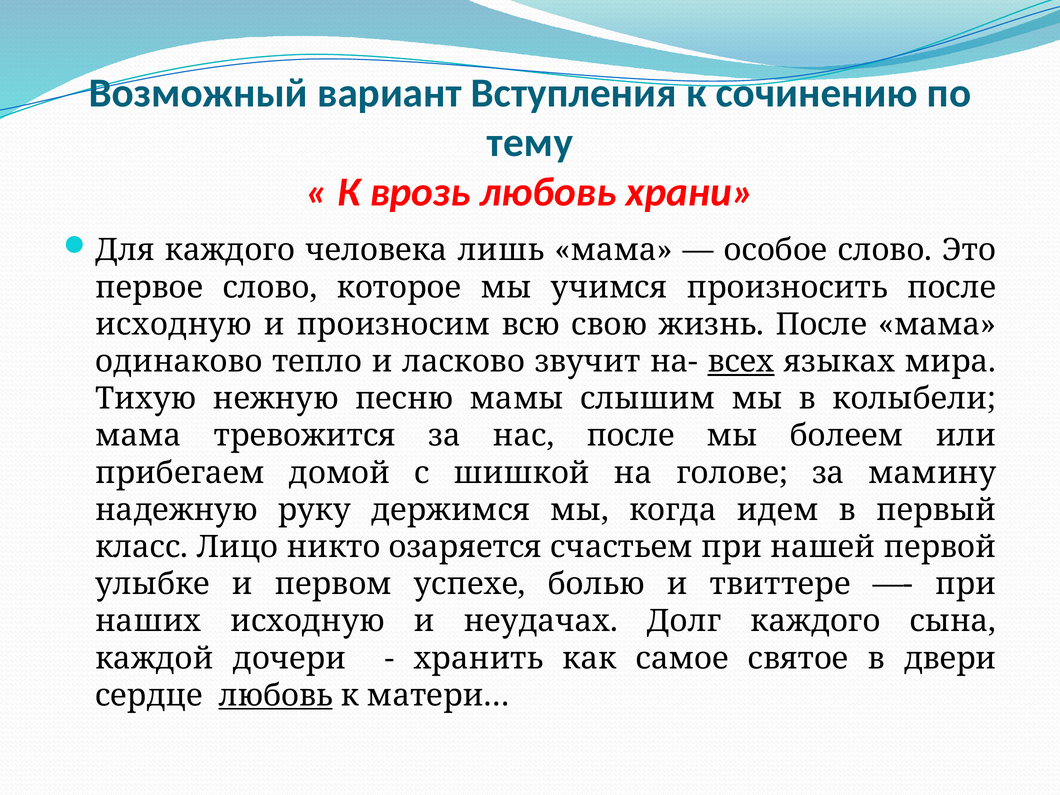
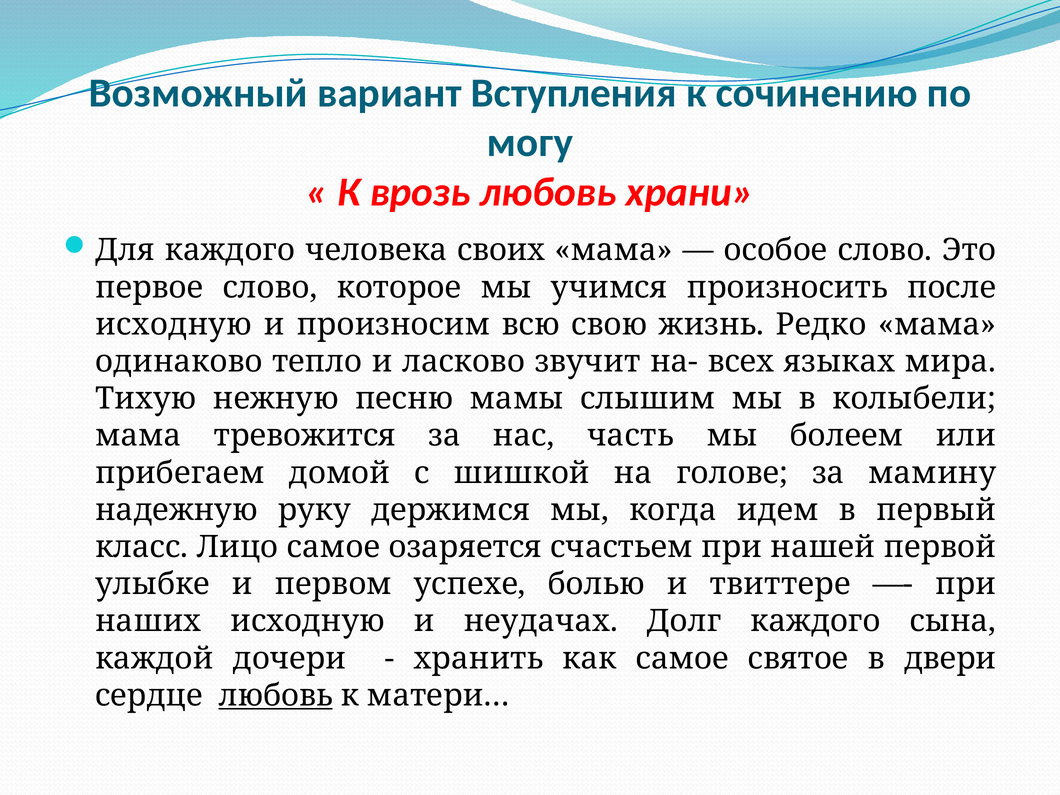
тему: тему -> могу (530, 143)
лишь: лишь -> своих (501, 250)
жизнь После: После -> Редко (821, 324)
всех underline: present -> none (741, 362)
нас после: после -> часть (630, 436)
Лицо никто: никто -> самое (333, 547)
